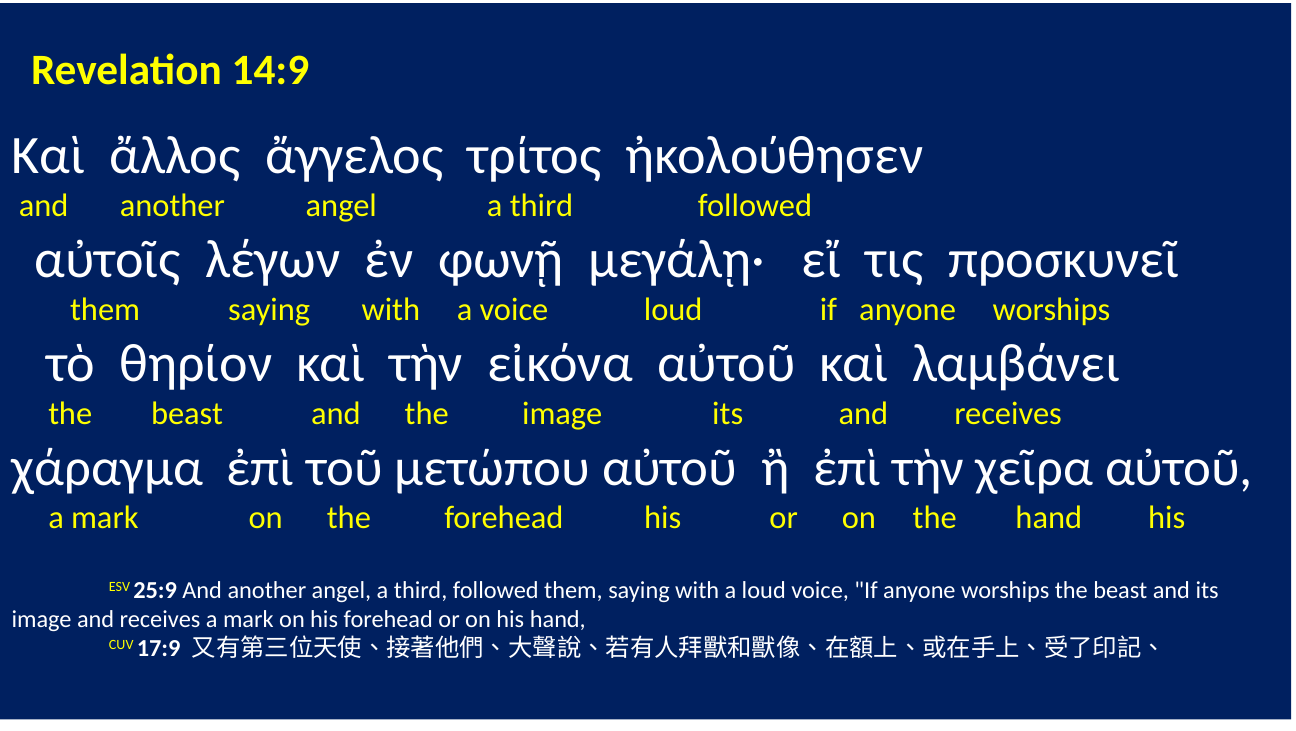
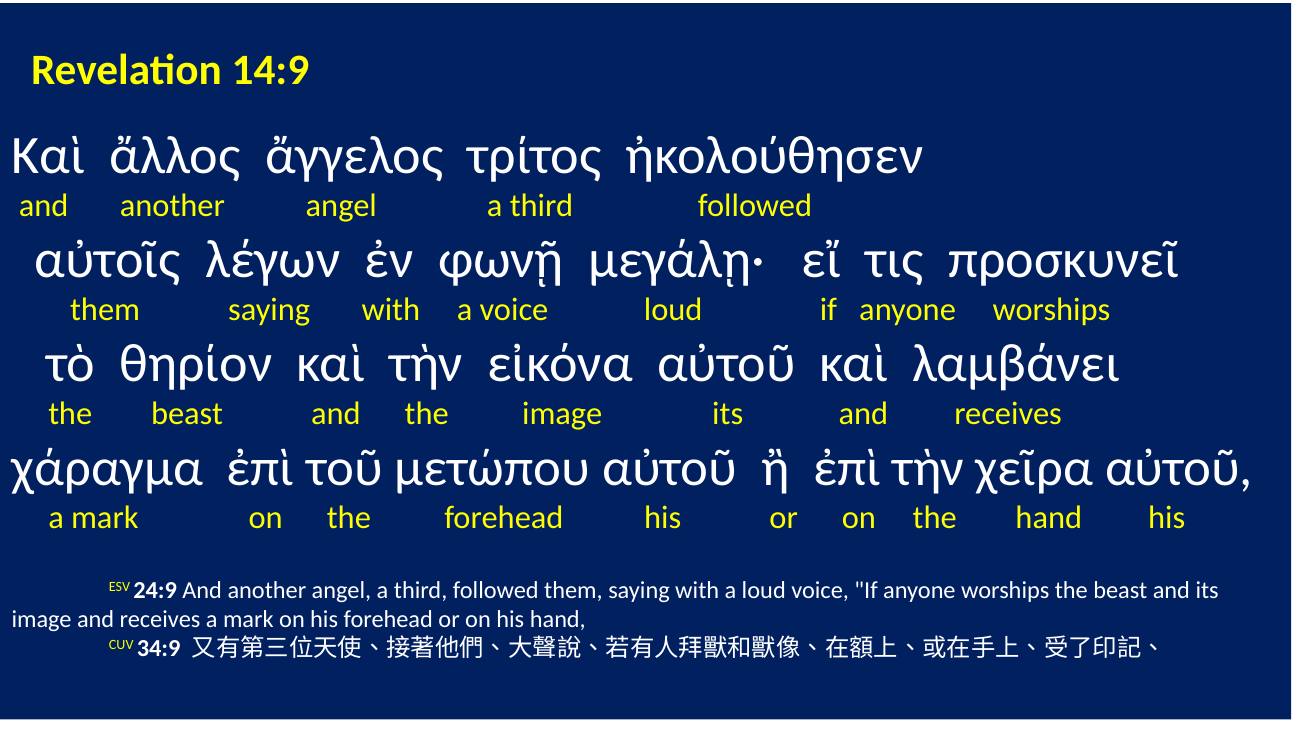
25:9: 25:9 -> 24:9 (155, 590)
17:9: 17:9 -> 34:9 (159, 649)
